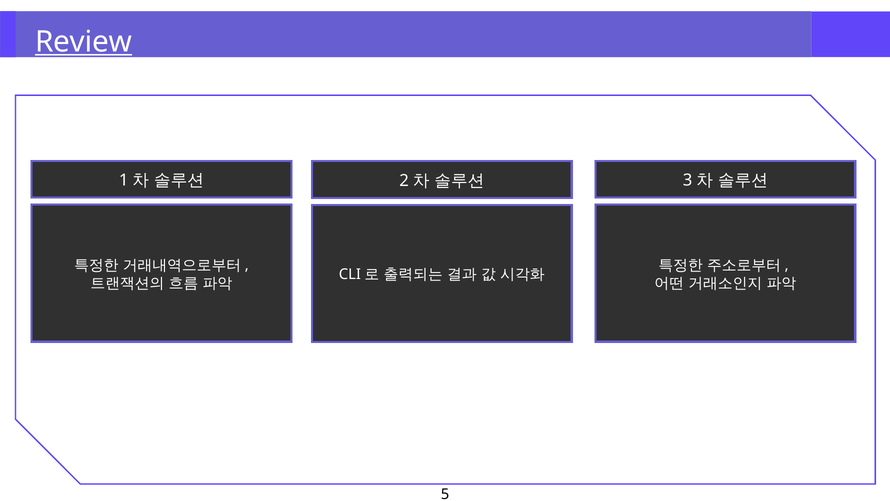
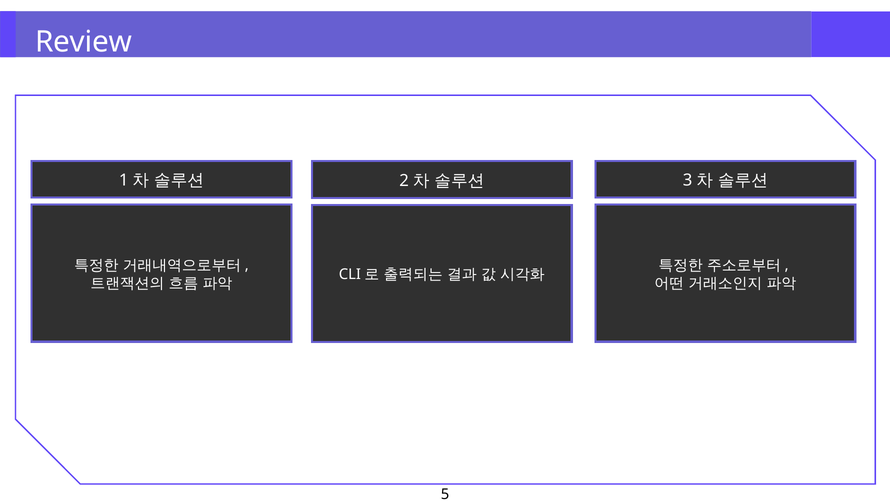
Review underline: present -> none (84, 42)
